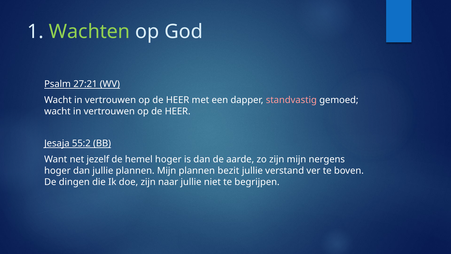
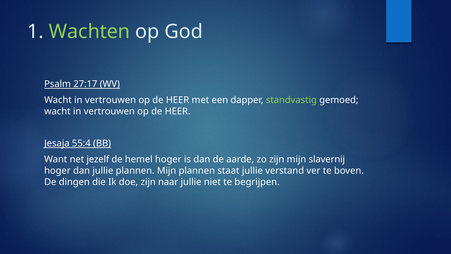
27:21: 27:21 -> 27:17 (85, 84)
standvastig colour: pink -> light green (291, 100)
55:2: 55:2 -> 55:4 (81, 143)
nergens: nergens -> slavernij (327, 159)
bezit: bezit -> staat (228, 170)
